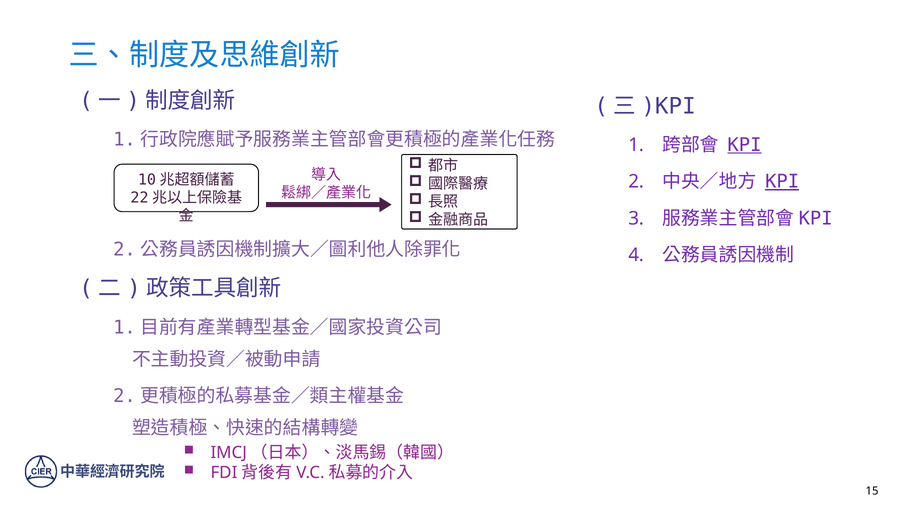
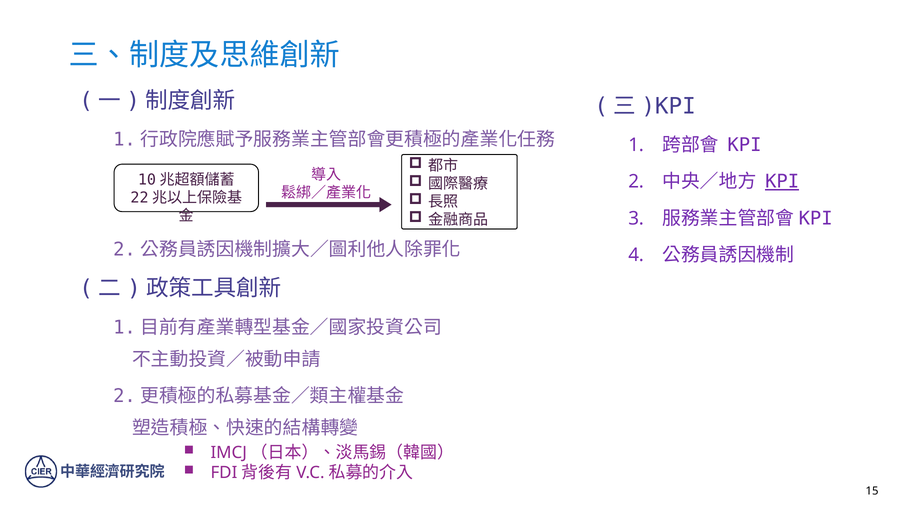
KPI underline: present -> none (744, 145)
